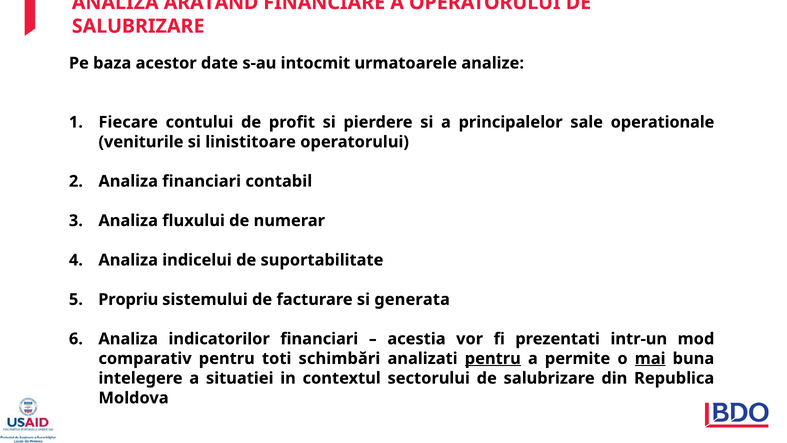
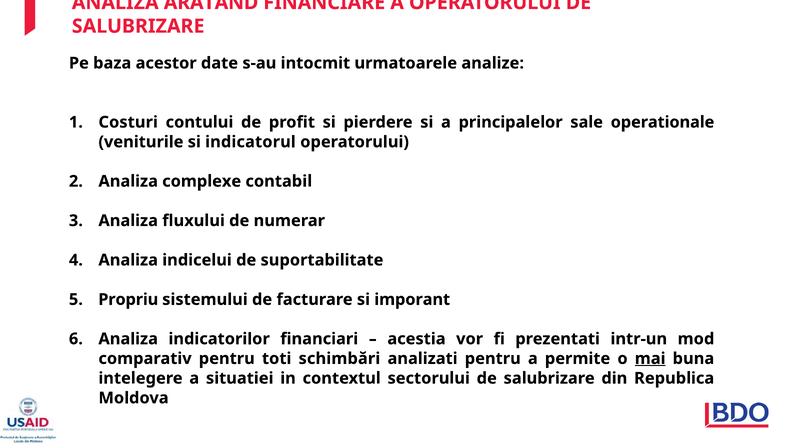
Fiecare: Fiecare -> Costuri (128, 122)
linistitoare: linistitoare -> indicatorul (250, 142)
Analiza financiari: financiari -> complexe (202, 181)
generata: generata -> imporant (412, 299)
pentru underline: present -> none (493, 358)
